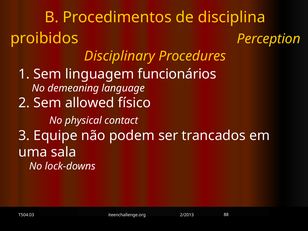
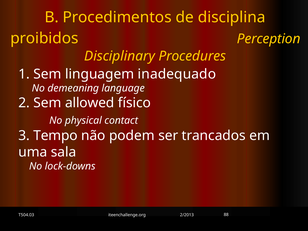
funcionários: funcionários -> inadequado (177, 74)
Equipe: Equipe -> Tempo (56, 136)
